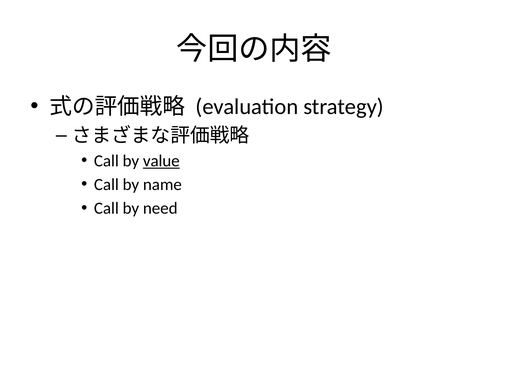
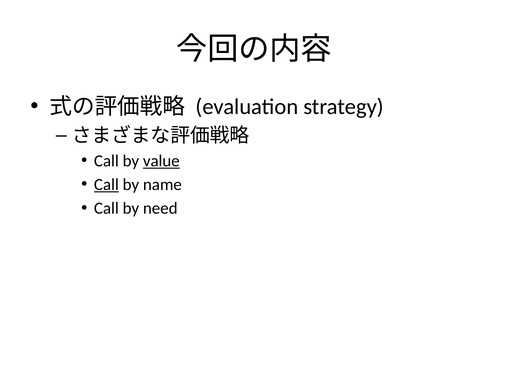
Call underline: none -> present (106, 185)
